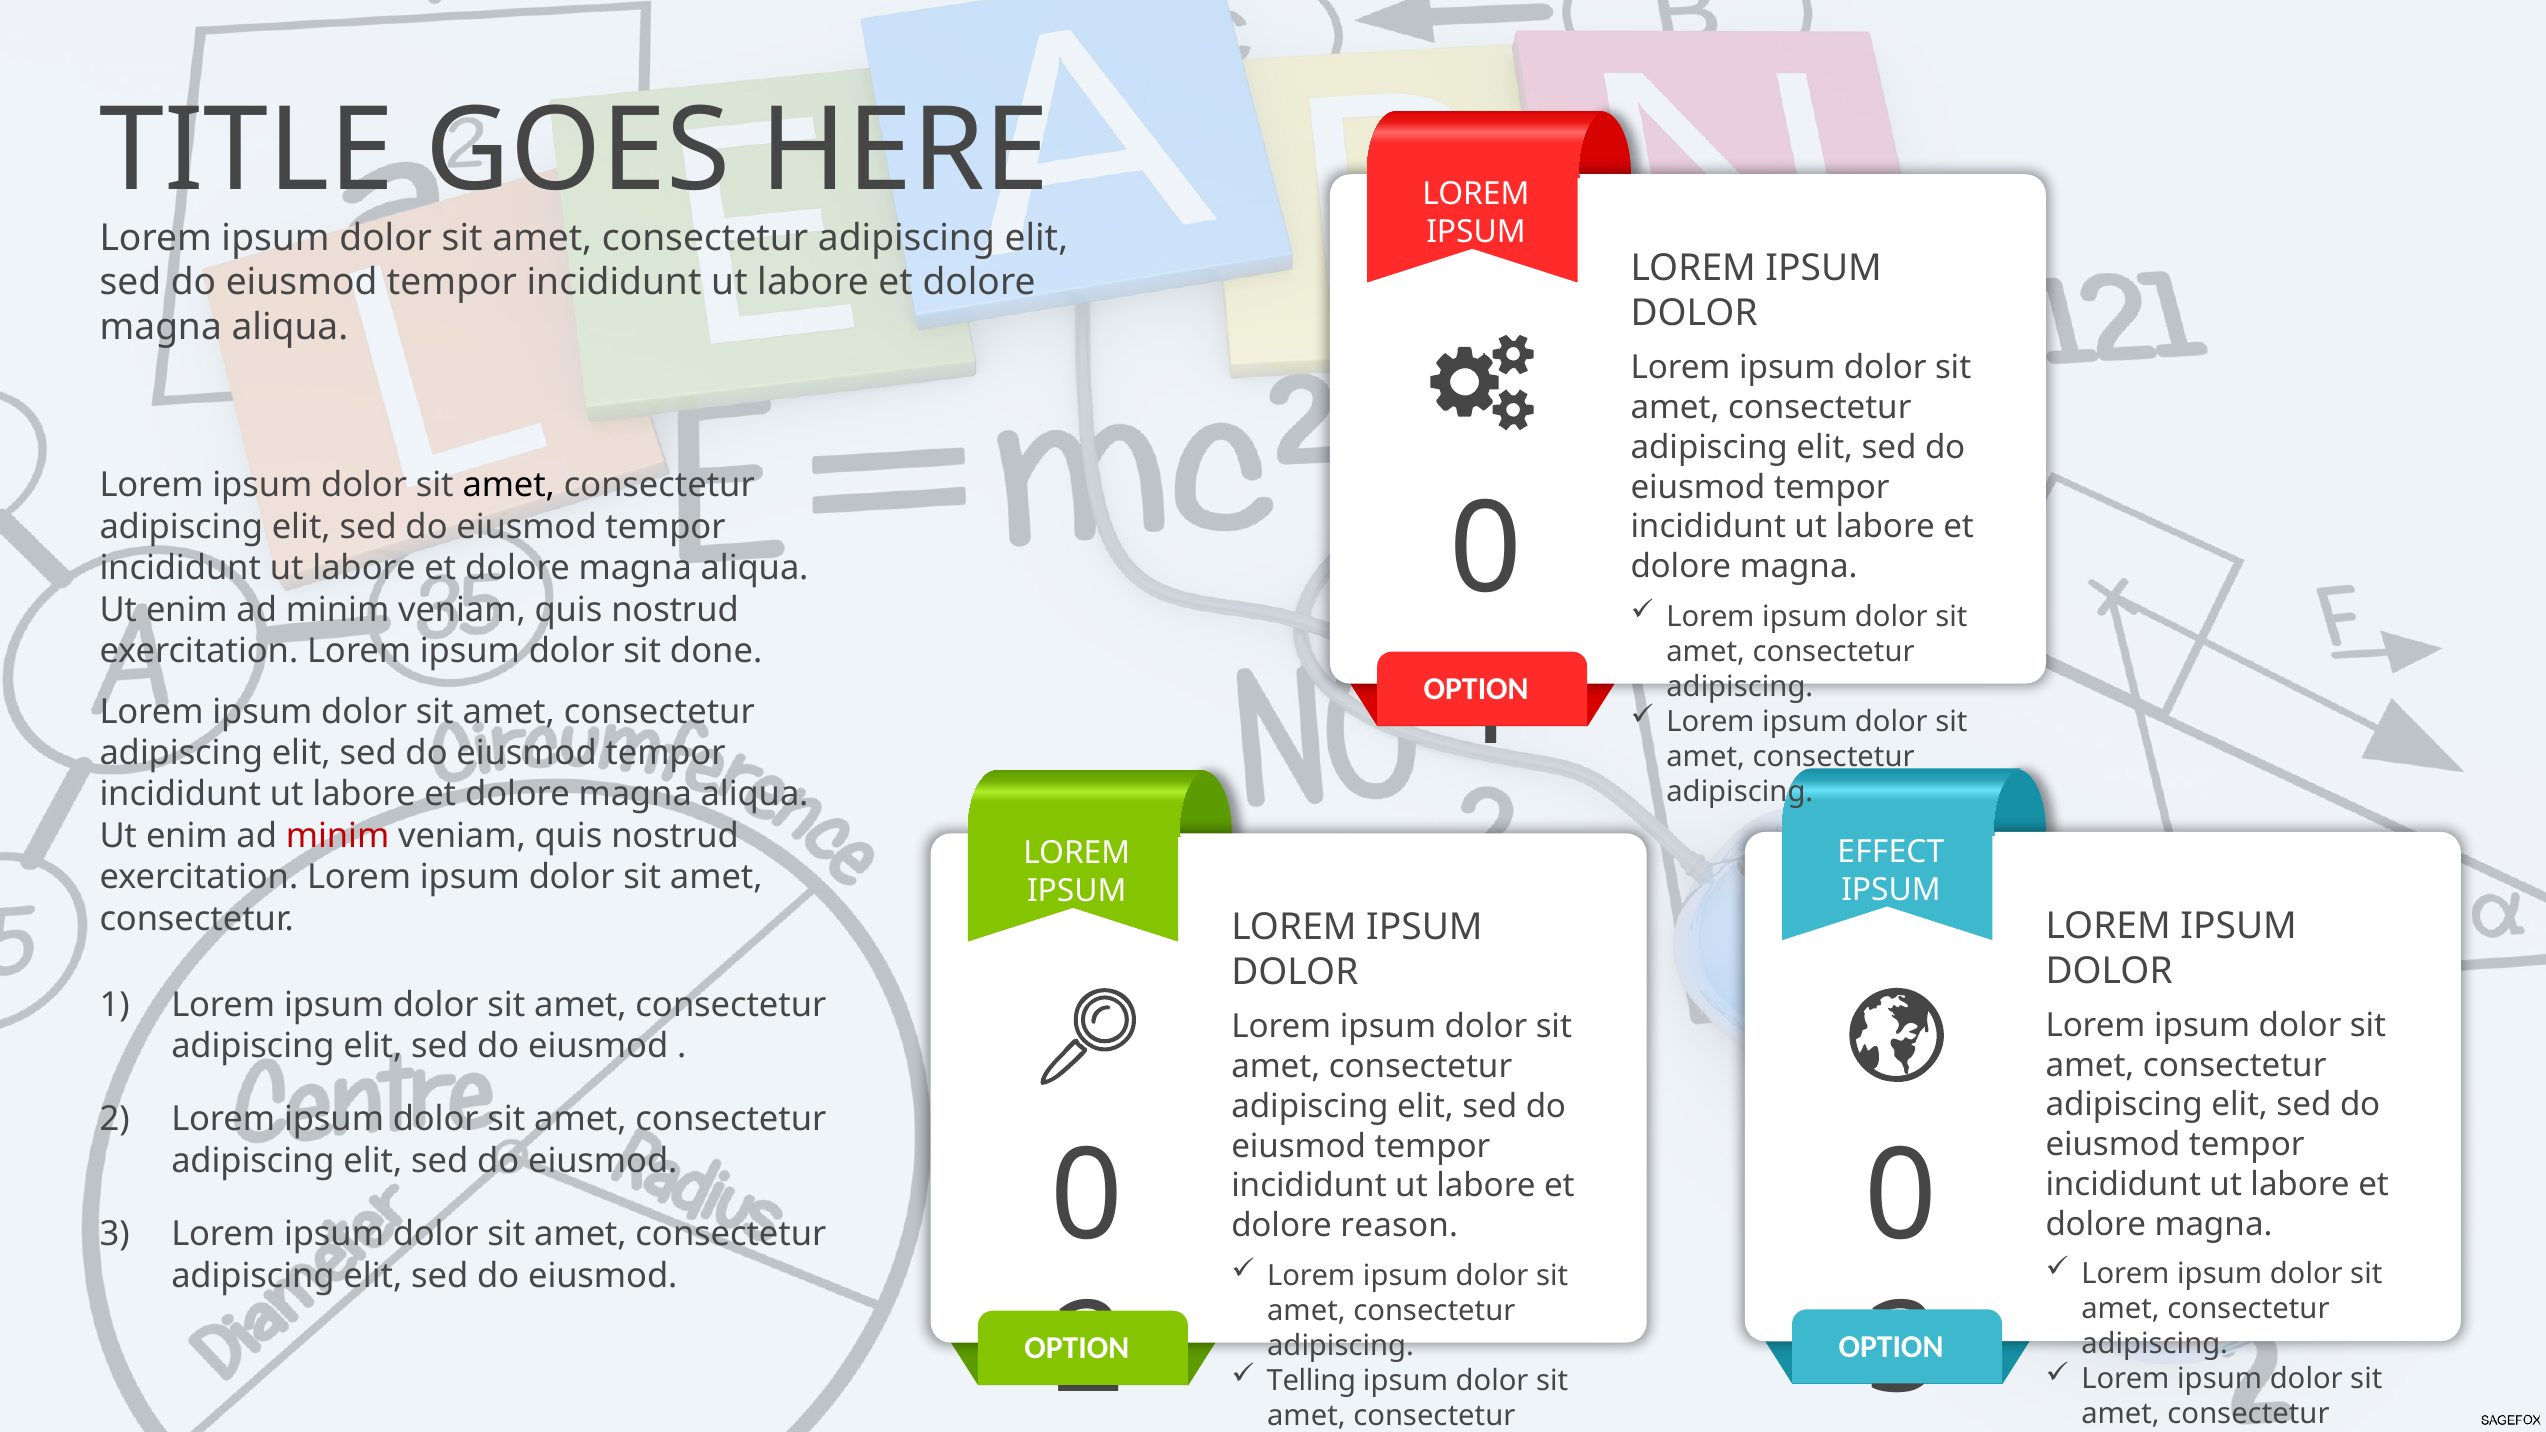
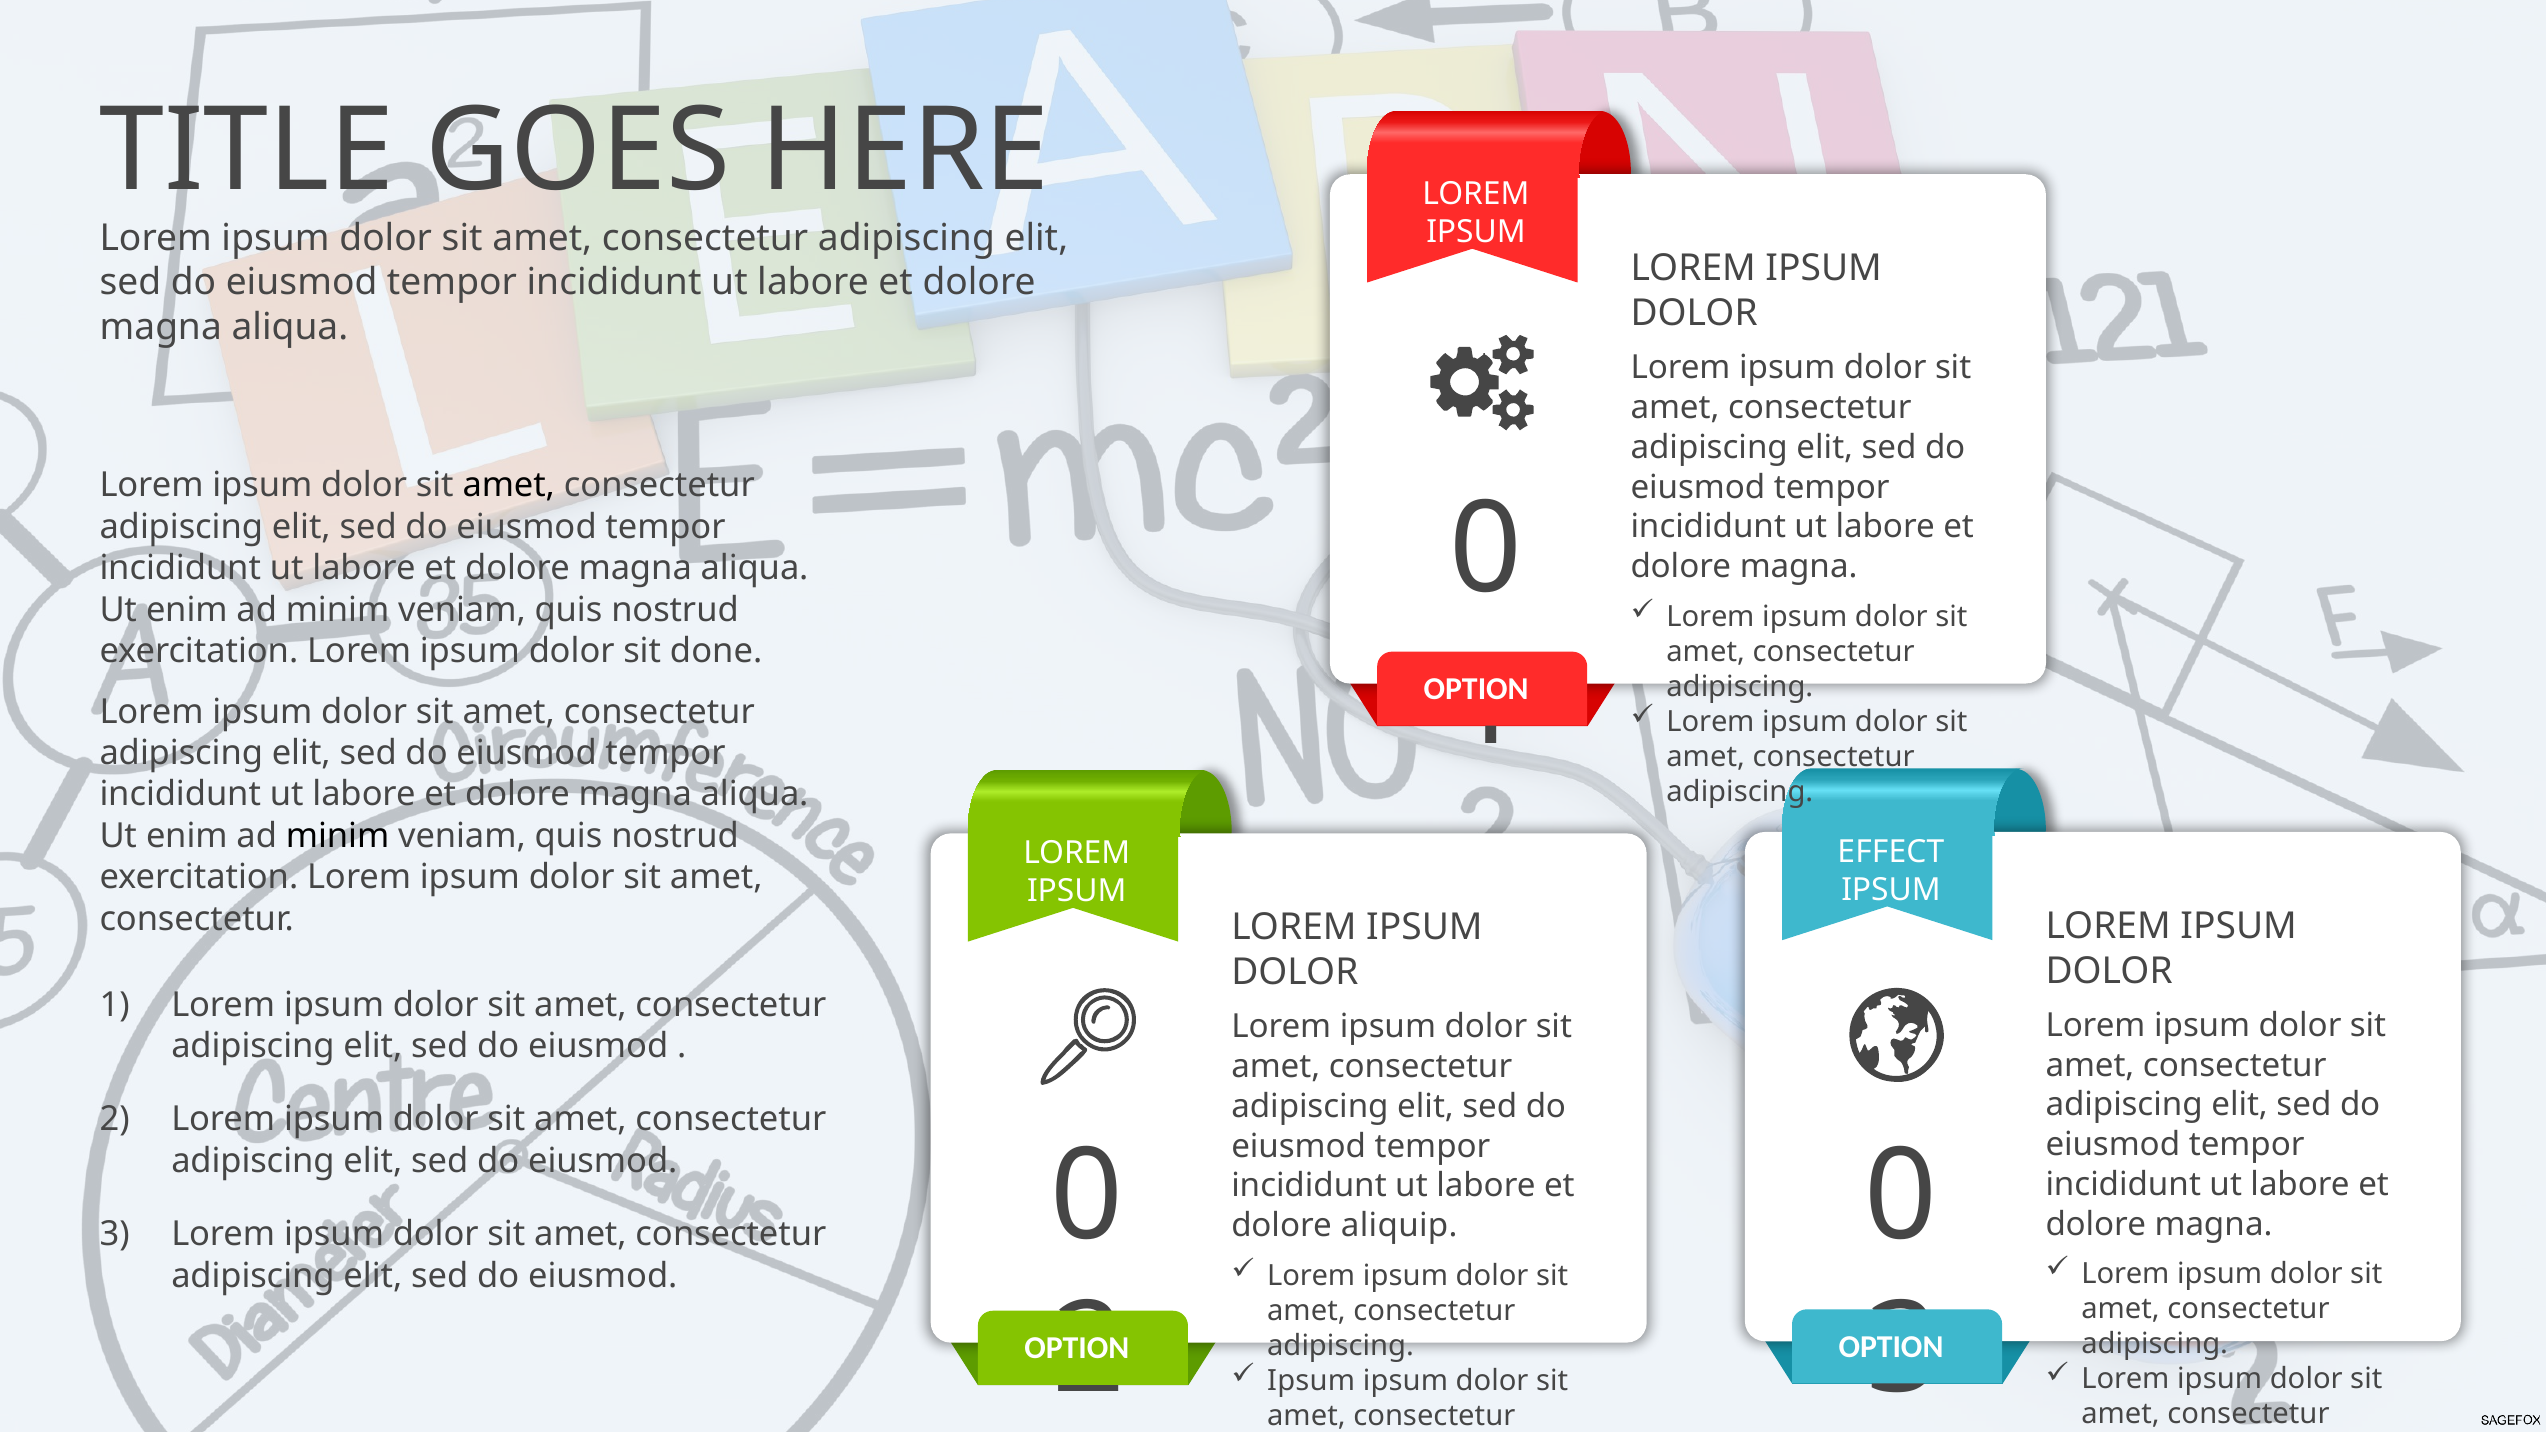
minim colour: red -> black (338, 836)
reason: reason -> aliquip (1399, 1226)
Telling: Telling -> Ipsum (1311, 1381)
